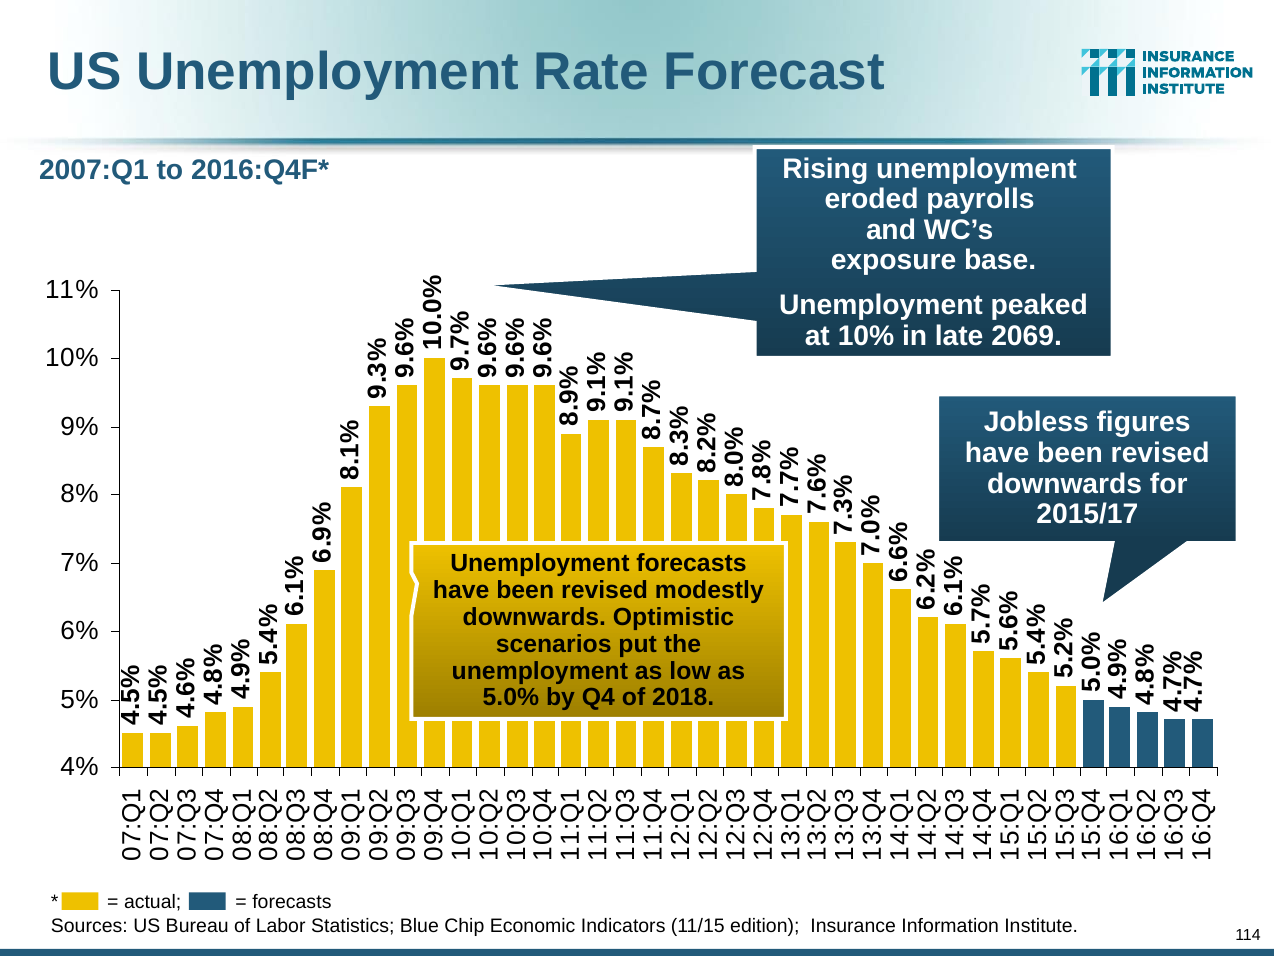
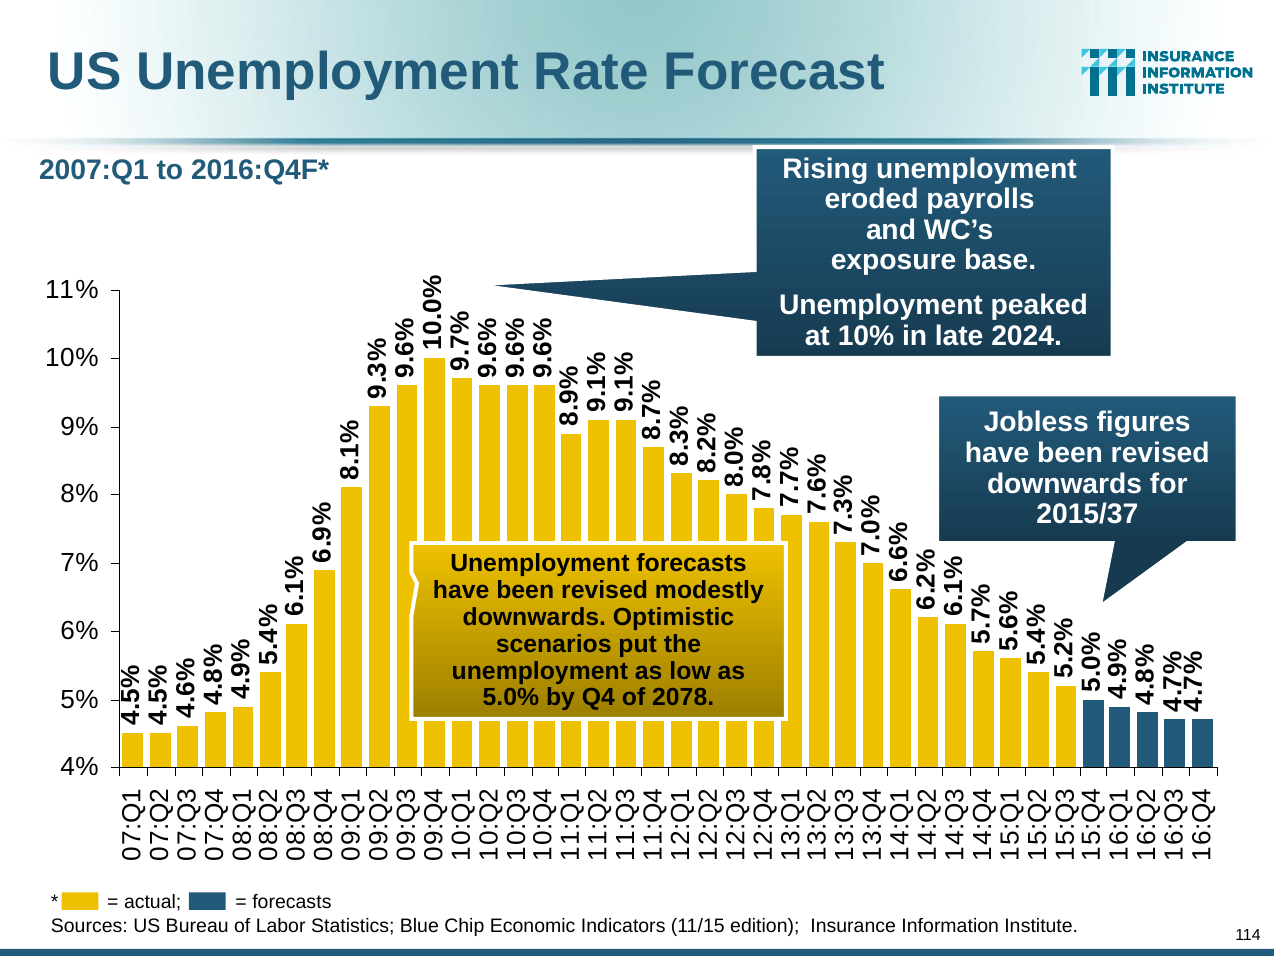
2069: 2069 -> 2024 (1027, 336)
2015/17: 2015/17 -> 2015/37 (1087, 514)
2018: 2018 -> 2078 (683, 697)
